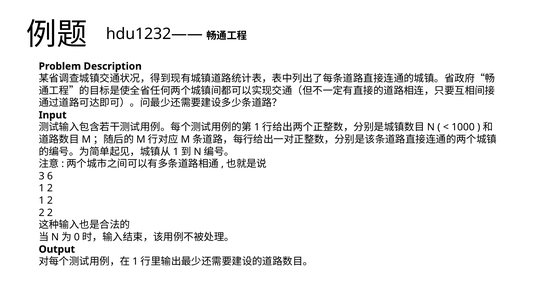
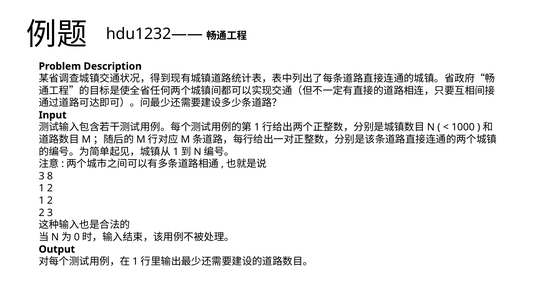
6: 6 -> 8 (50, 176)
2: 2 -> 3 (50, 212)
